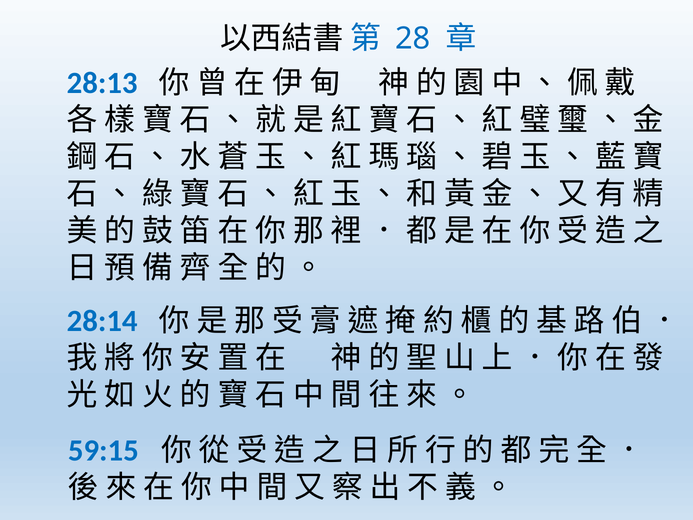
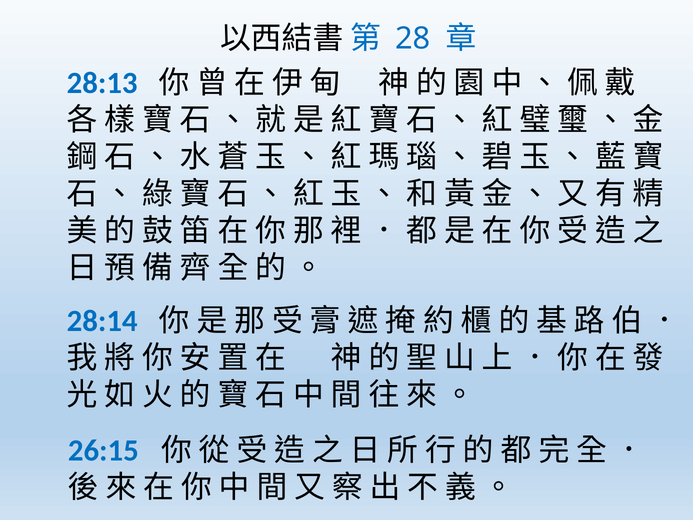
59:15: 59:15 -> 26:15 (103, 450)
